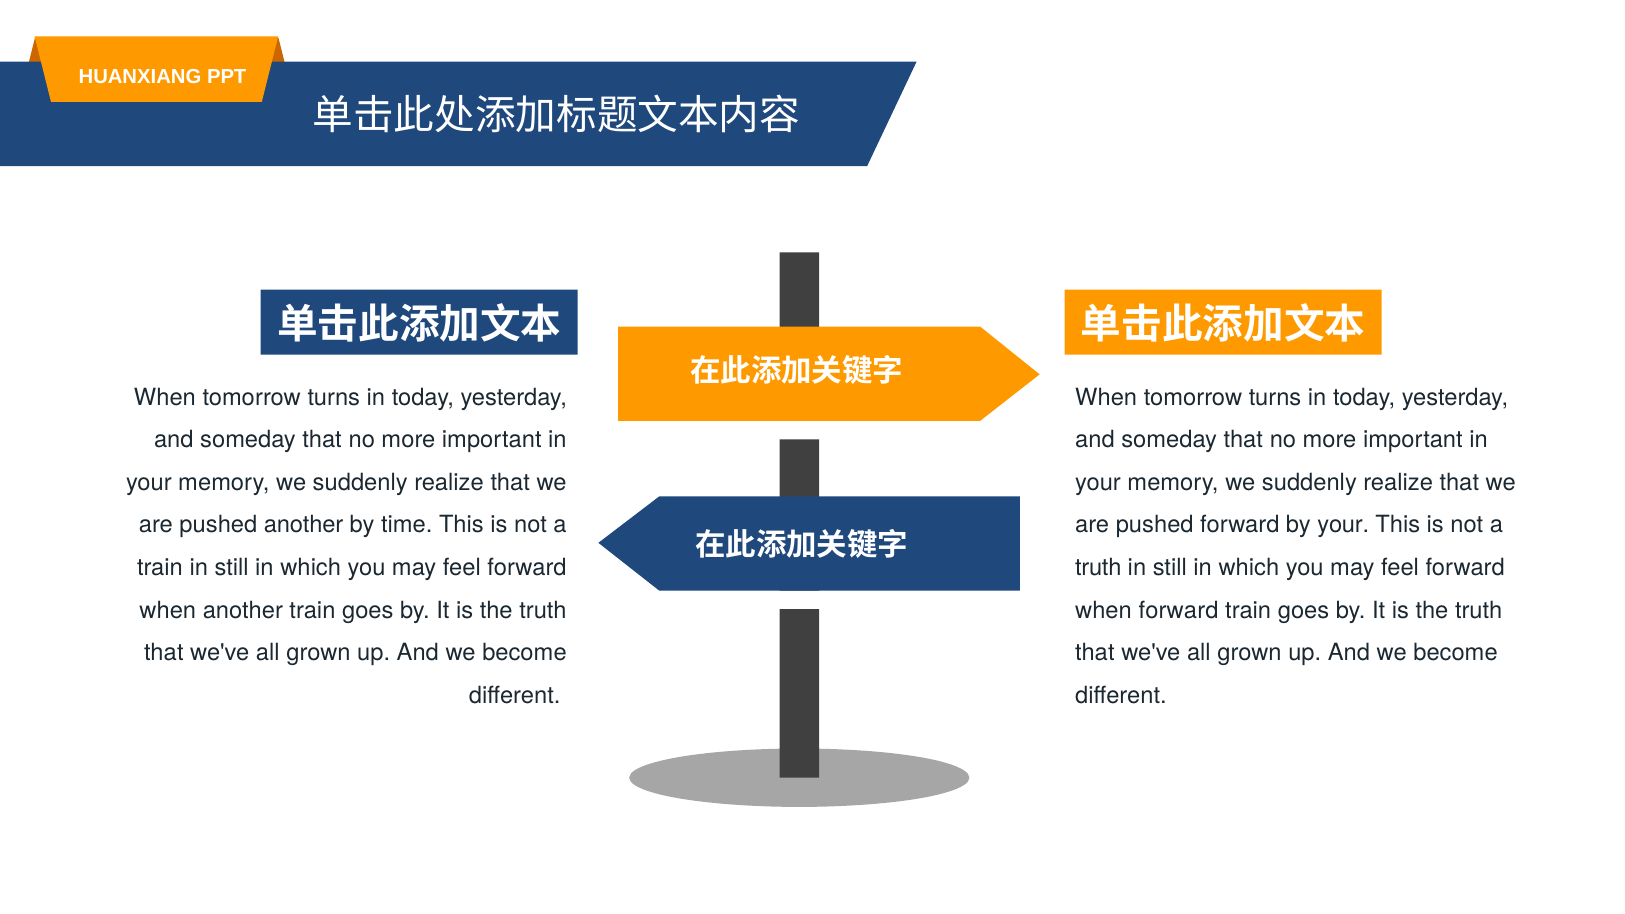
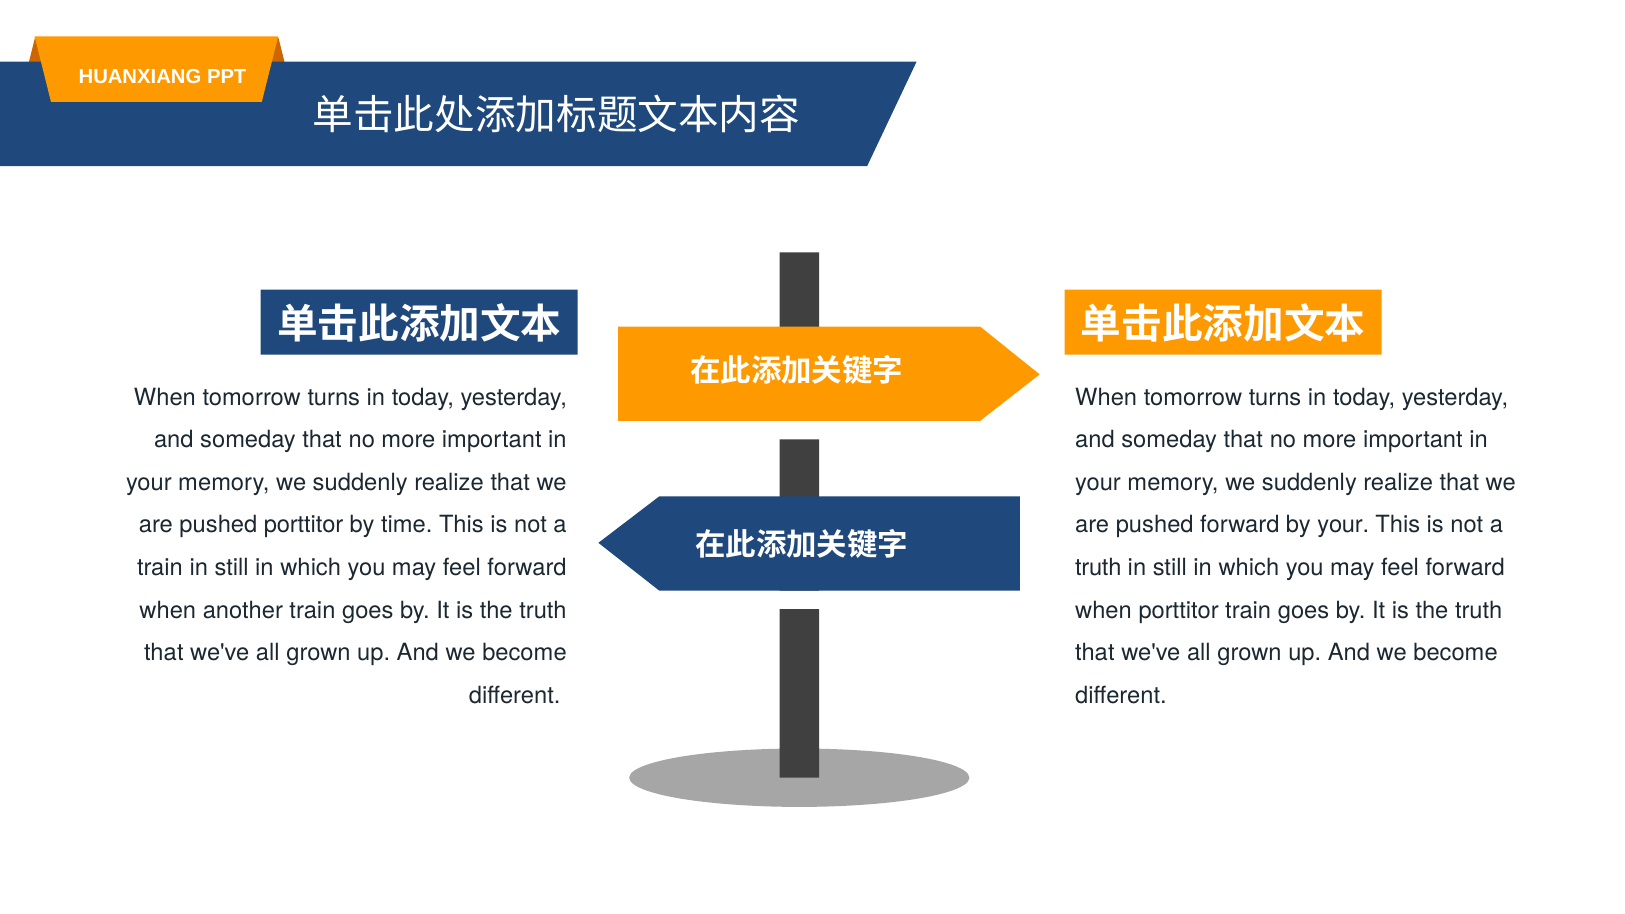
pushed another: another -> porttitor (304, 525)
when forward: forward -> porttitor (1179, 611)
